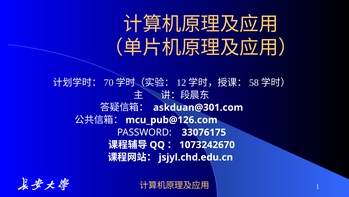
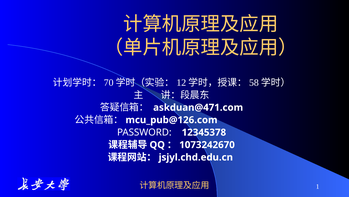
askduan@301.com: askduan@301.com -> askduan@471.com (198, 107)
33076175: 33076175 -> 12345378 (204, 132)
